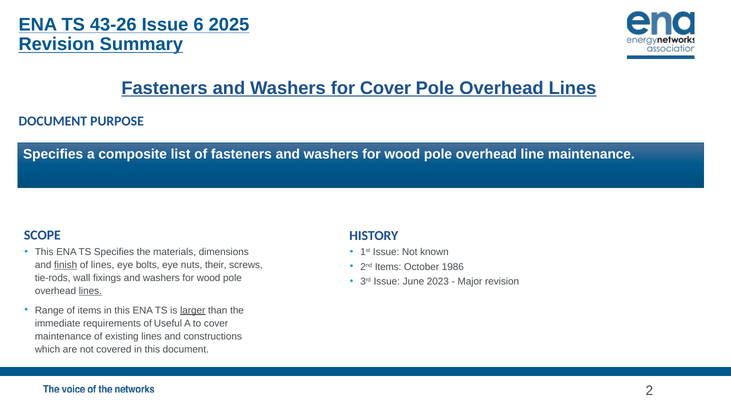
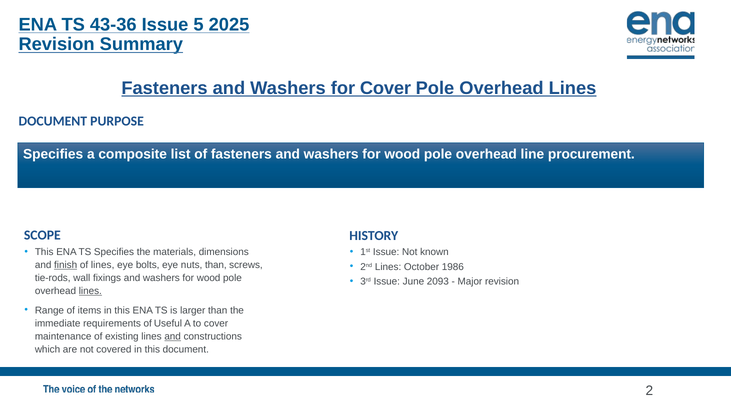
43-26: 43-26 -> 43-36 (113, 25)
6: 6 -> 5 (199, 25)
line maintenance: maintenance -> procurement (591, 154)
nuts their: their -> than (216, 265)
2nd Items: Items -> Lines (388, 267)
2023: 2023 -> 2093 (438, 281)
larger underline: present -> none (193, 310)
and underline: none -> present (173, 337)
